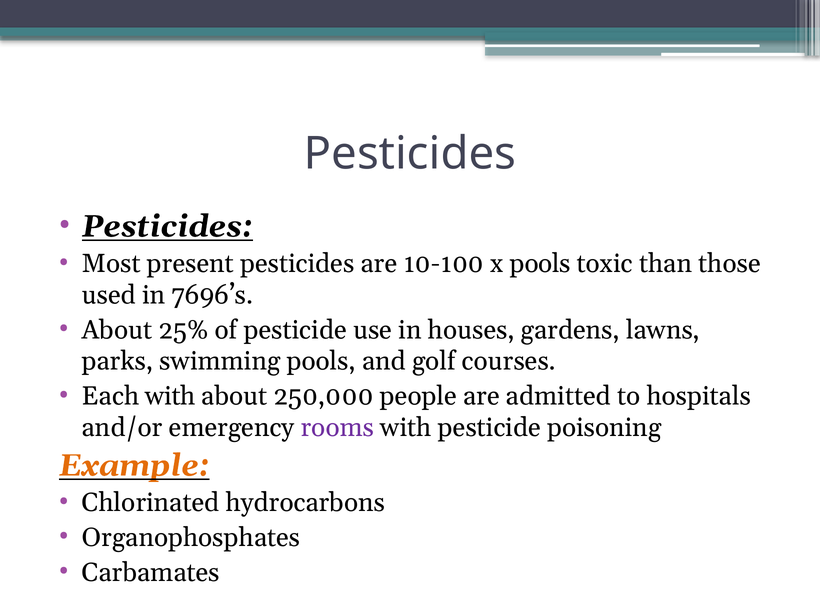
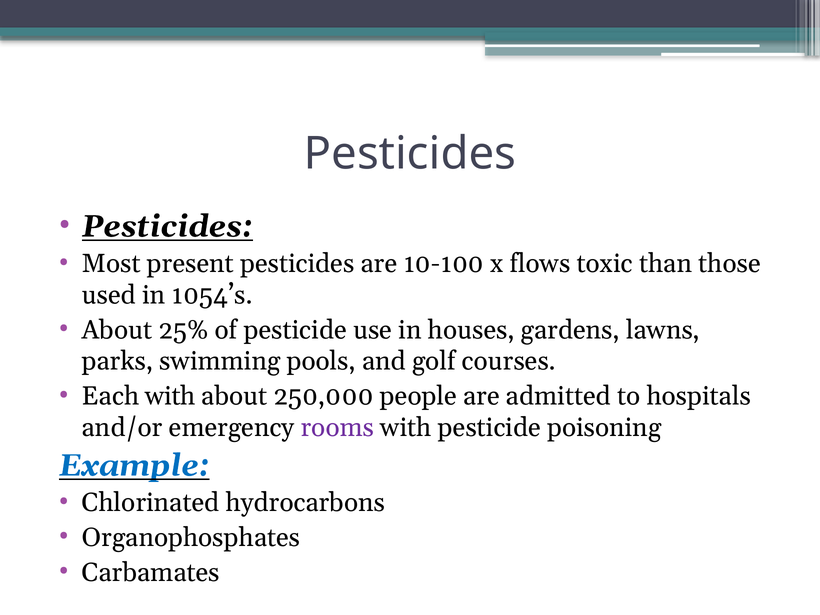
x pools: pools -> flows (540, 264)
7696’s: 7696’s -> 1054’s (212, 295)
Example colour: orange -> blue (134, 465)
